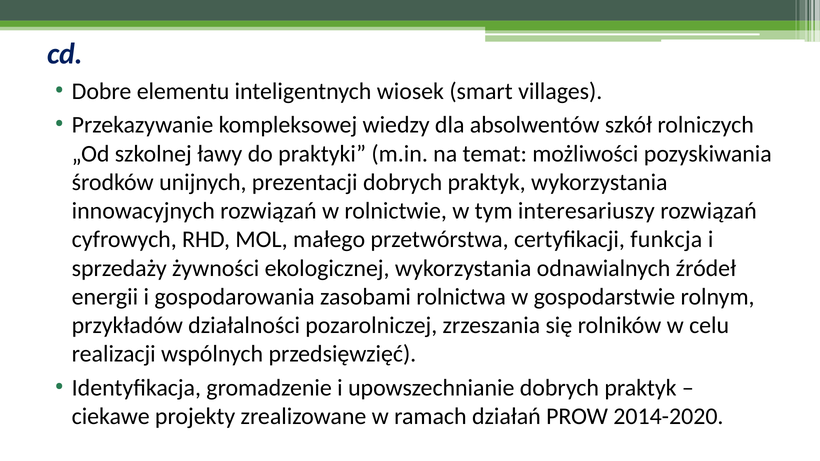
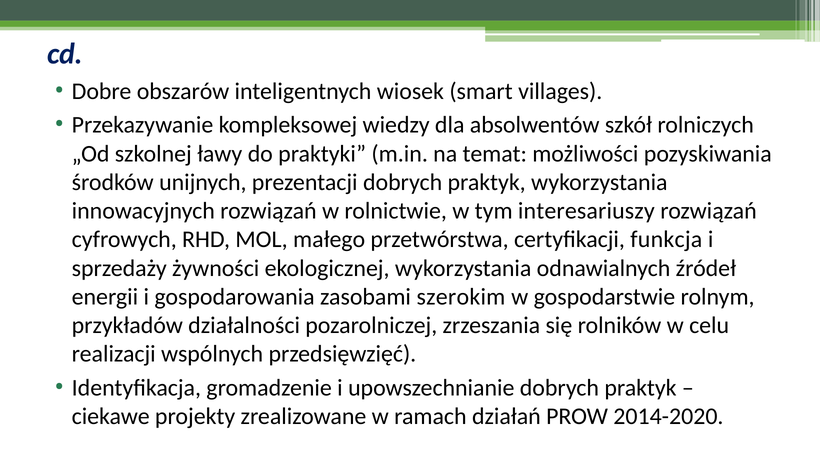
elementu: elementu -> obszarów (183, 91)
rolnictwa: rolnictwa -> szerokim (461, 297)
